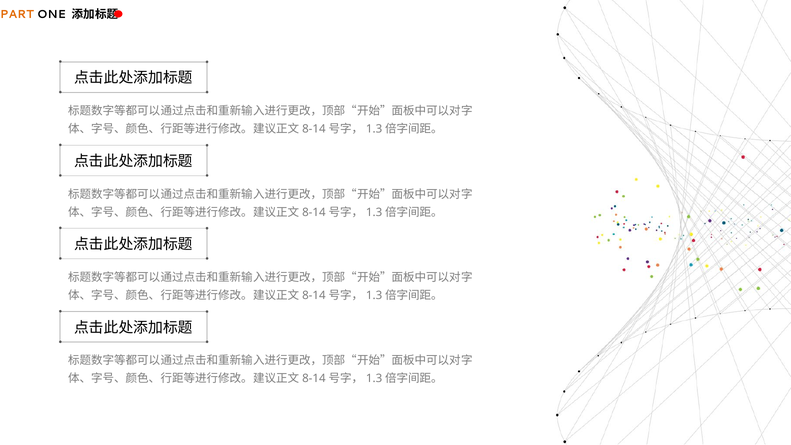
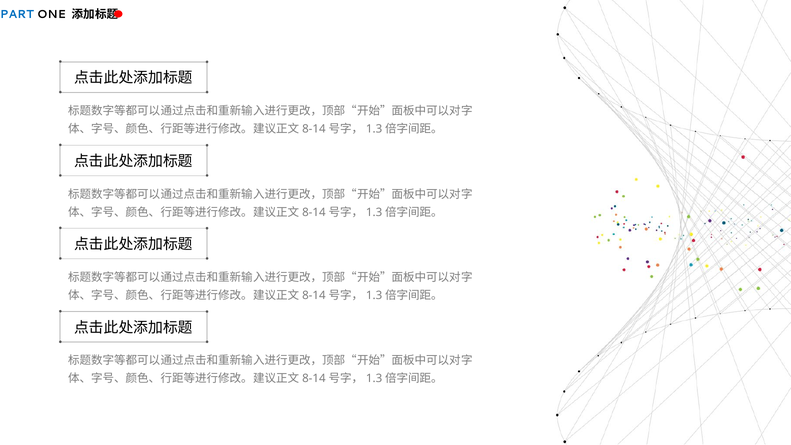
PART colour: orange -> blue (17, 15)
